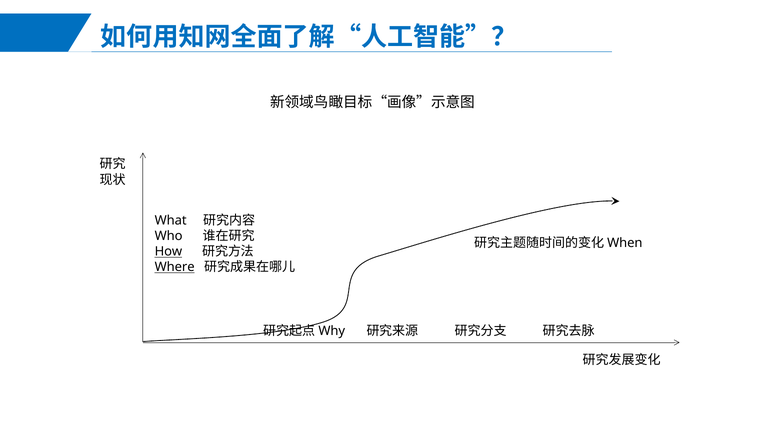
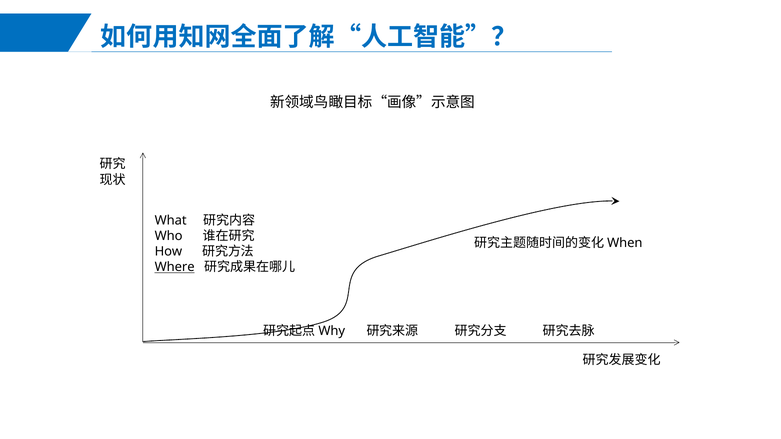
How underline: present -> none (168, 252)
